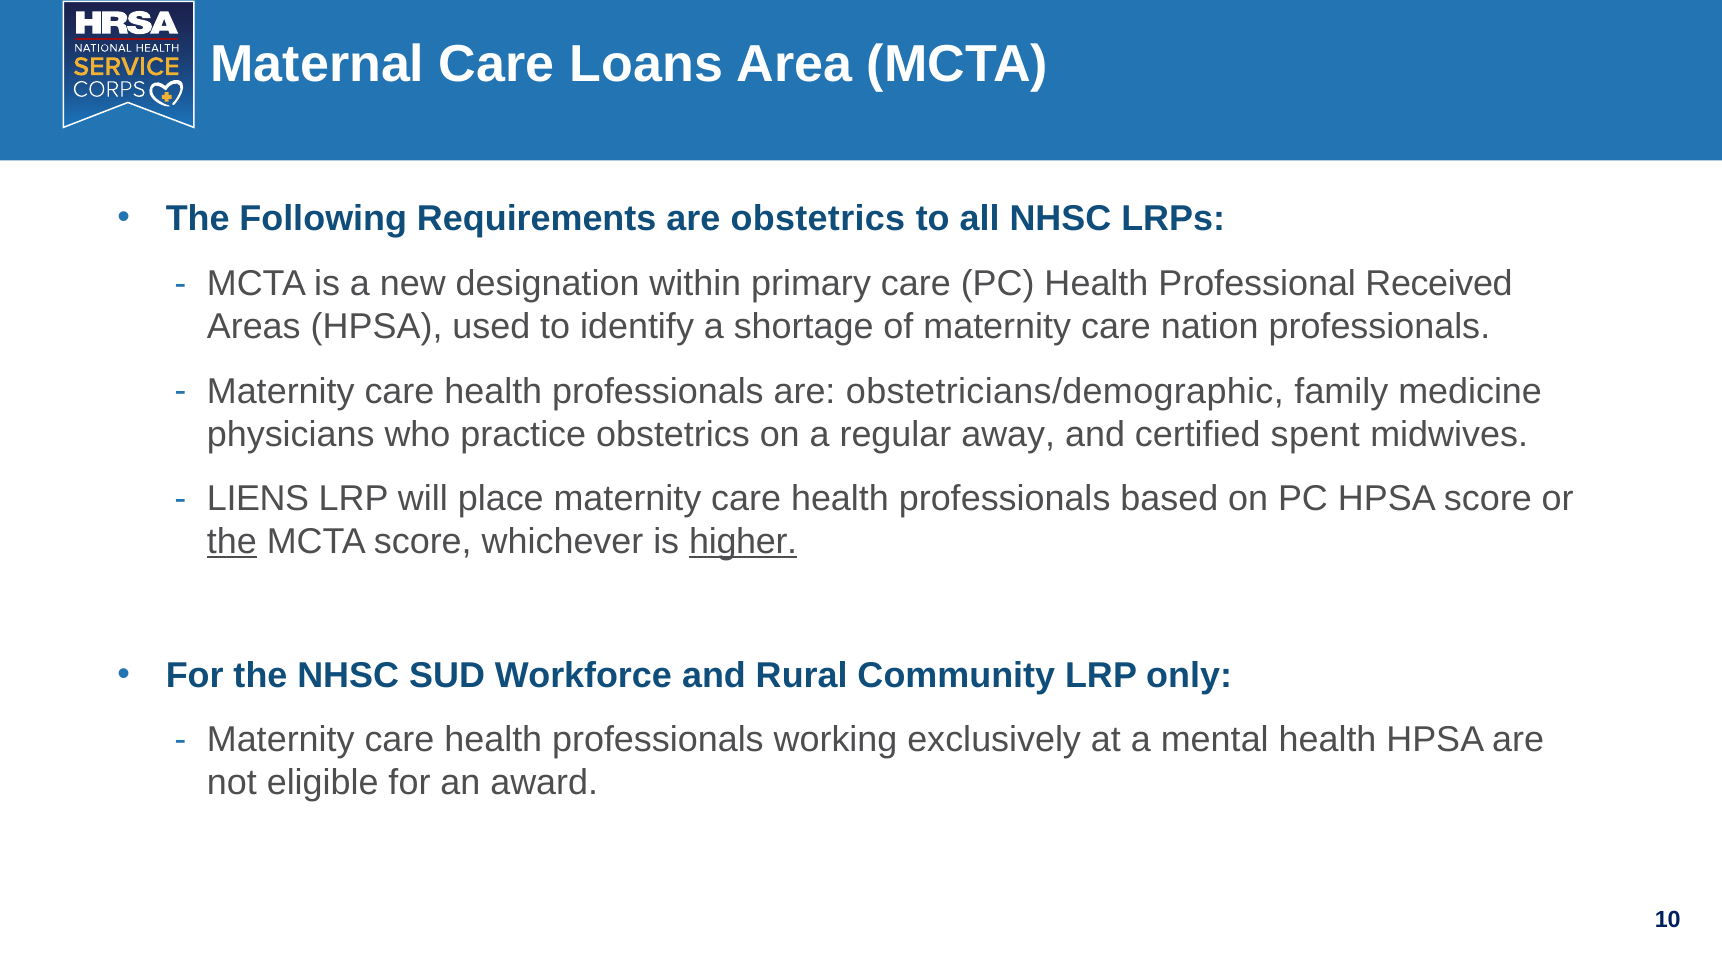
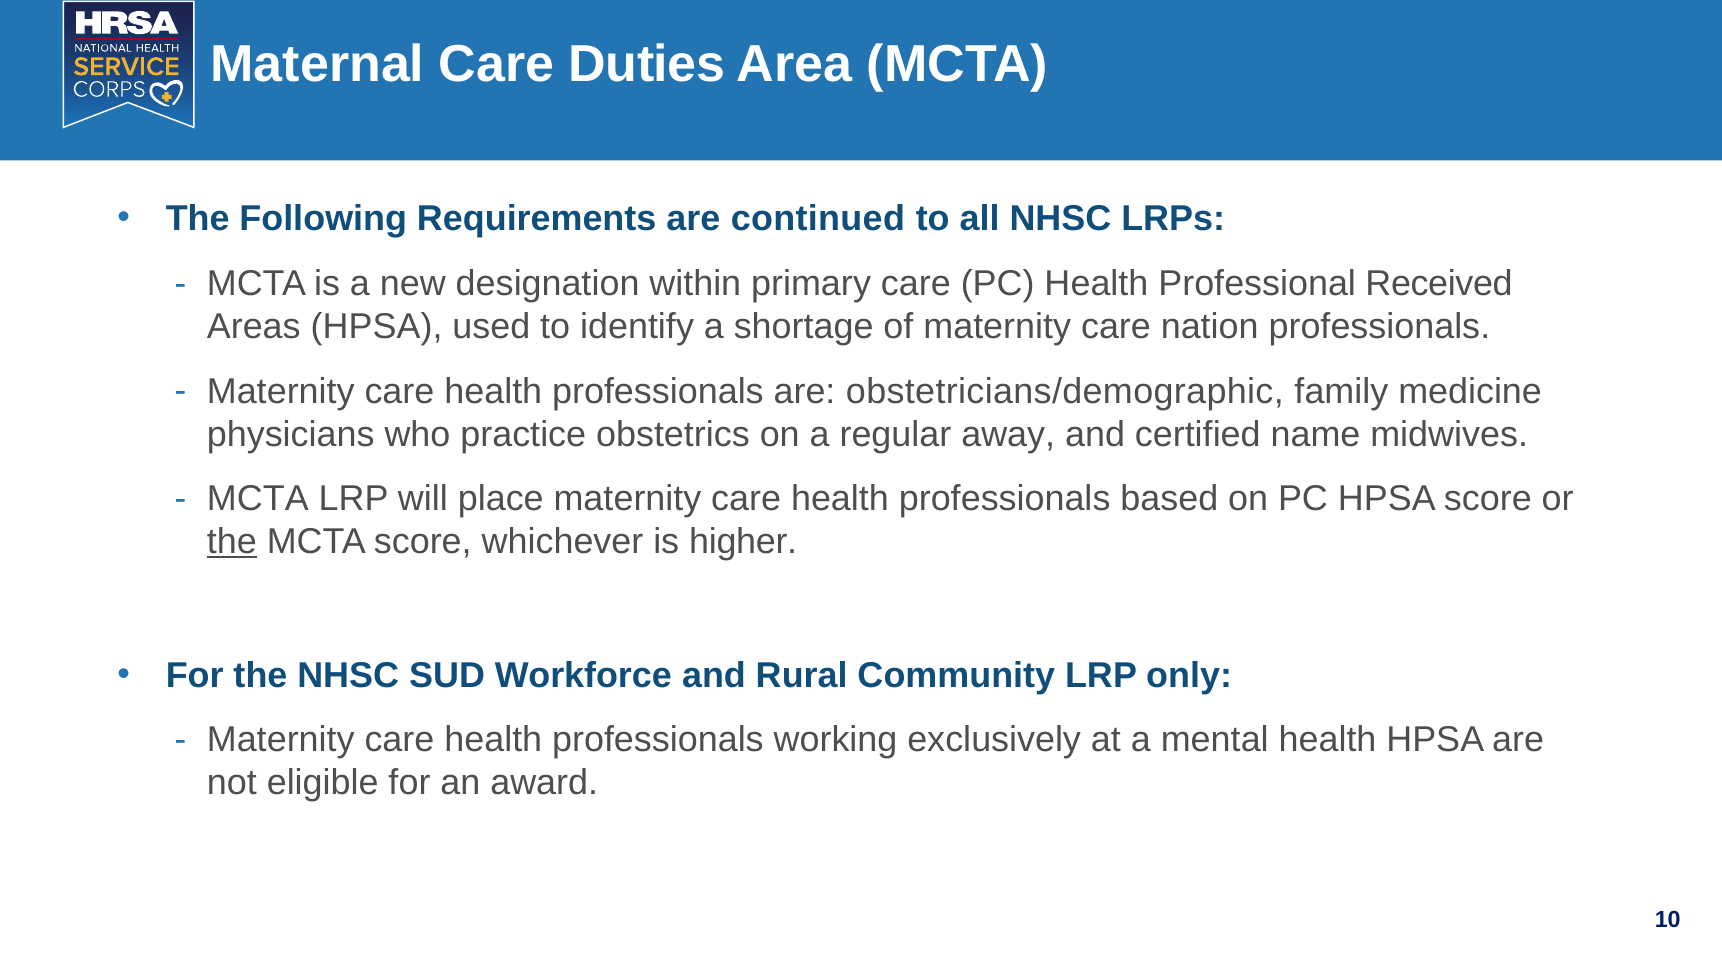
Loans: Loans -> Duties (647, 65)
are obstetrics: obstetrics -> continued (818, 219)
spent: spent -> name (1315, 435)
LIENS: LIENS -> MCTA (258, 499)
higher underline: present -> none (743, 542)
